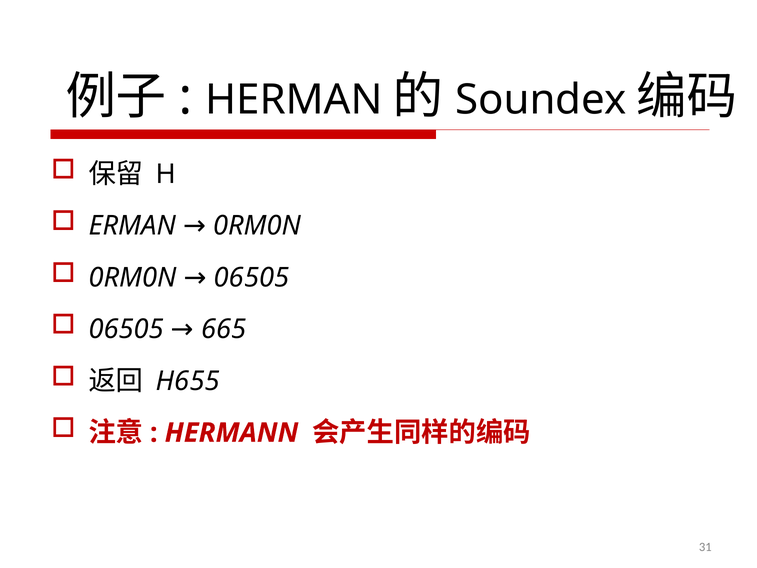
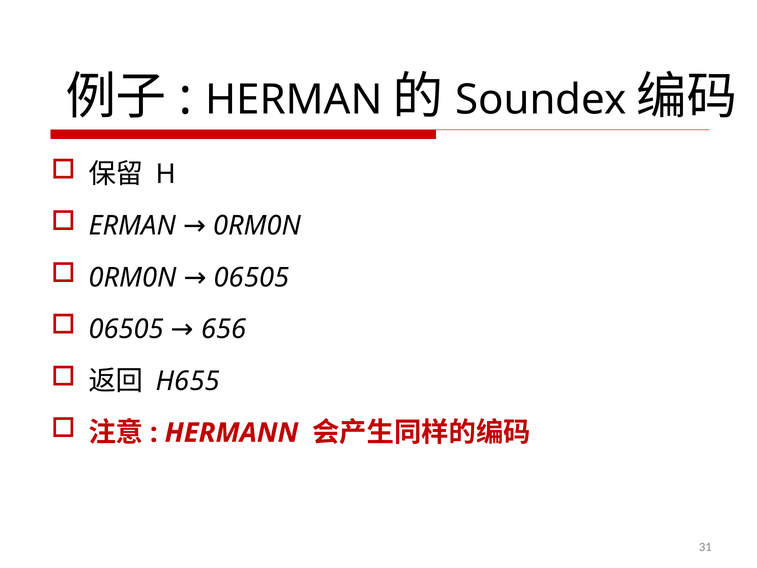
665: 665 -> 656 (224, 329)
